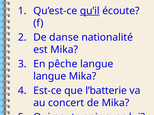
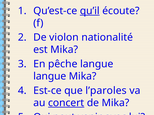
danse: danse -> violon (64, 38)
l’batterie: l’batterie -> l’paroles (106, 91)
concert underline: none -> present (66, 103)
